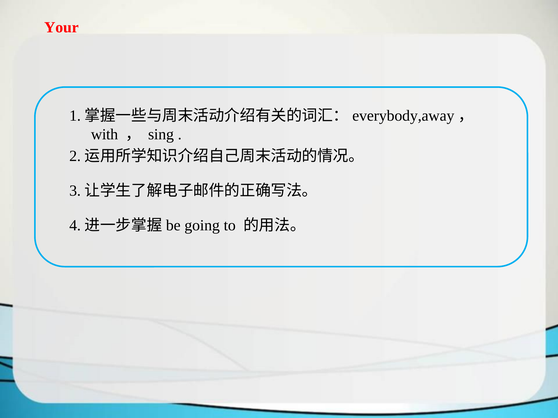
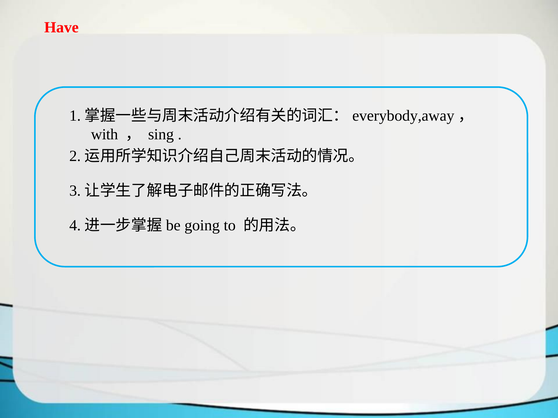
Your: Your -> Have (61, 27)
